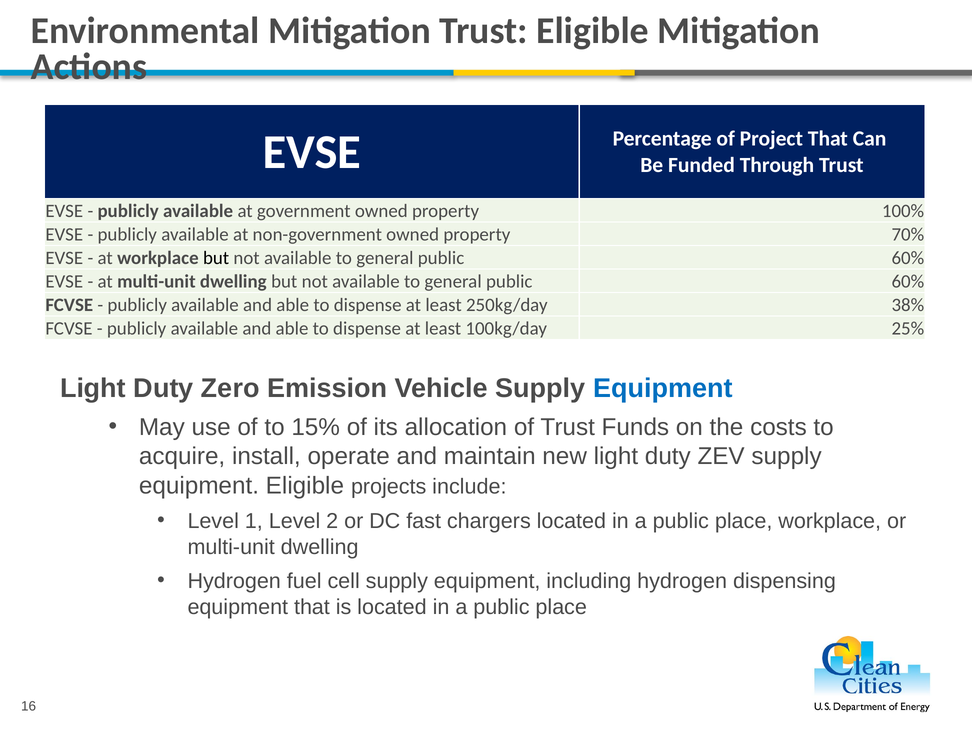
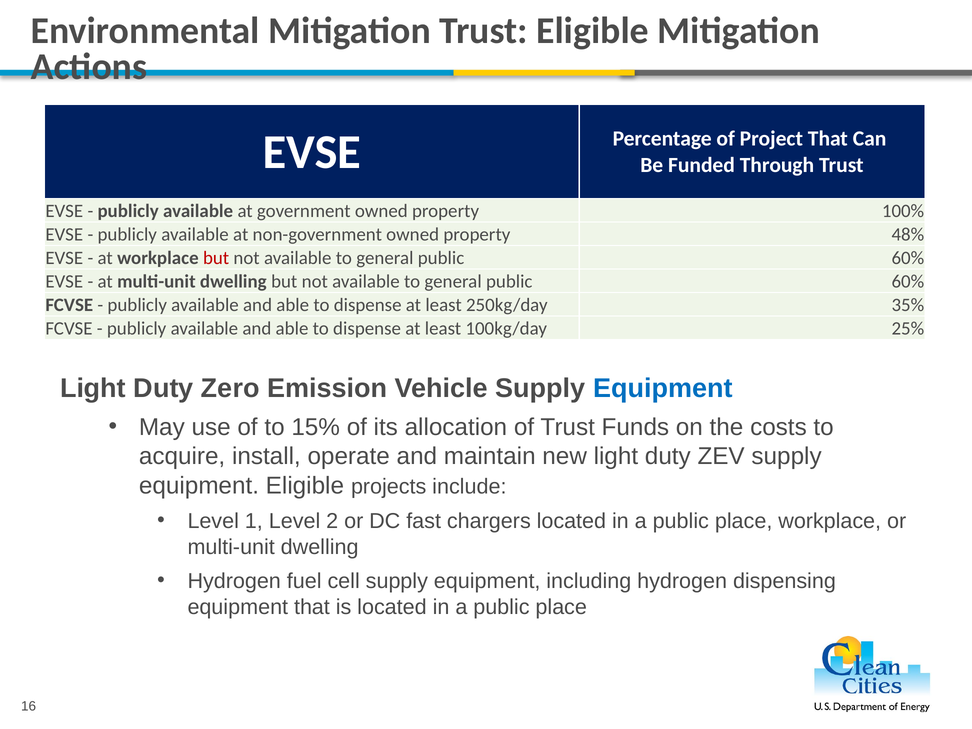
70%: 70% -> 48% (908, 234)
but colour: black -> red (216, 258)
38%: 38% -> 35% (908, 305)
